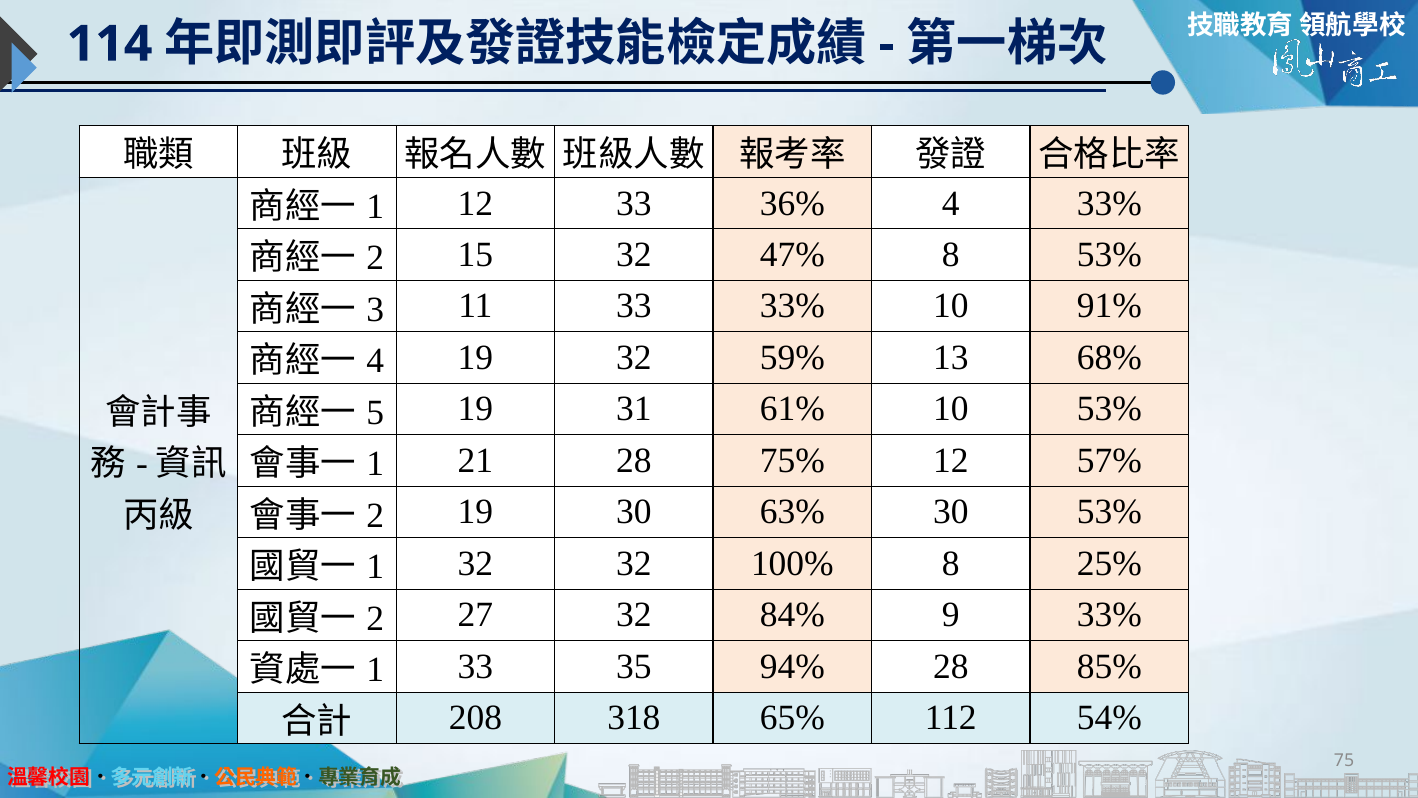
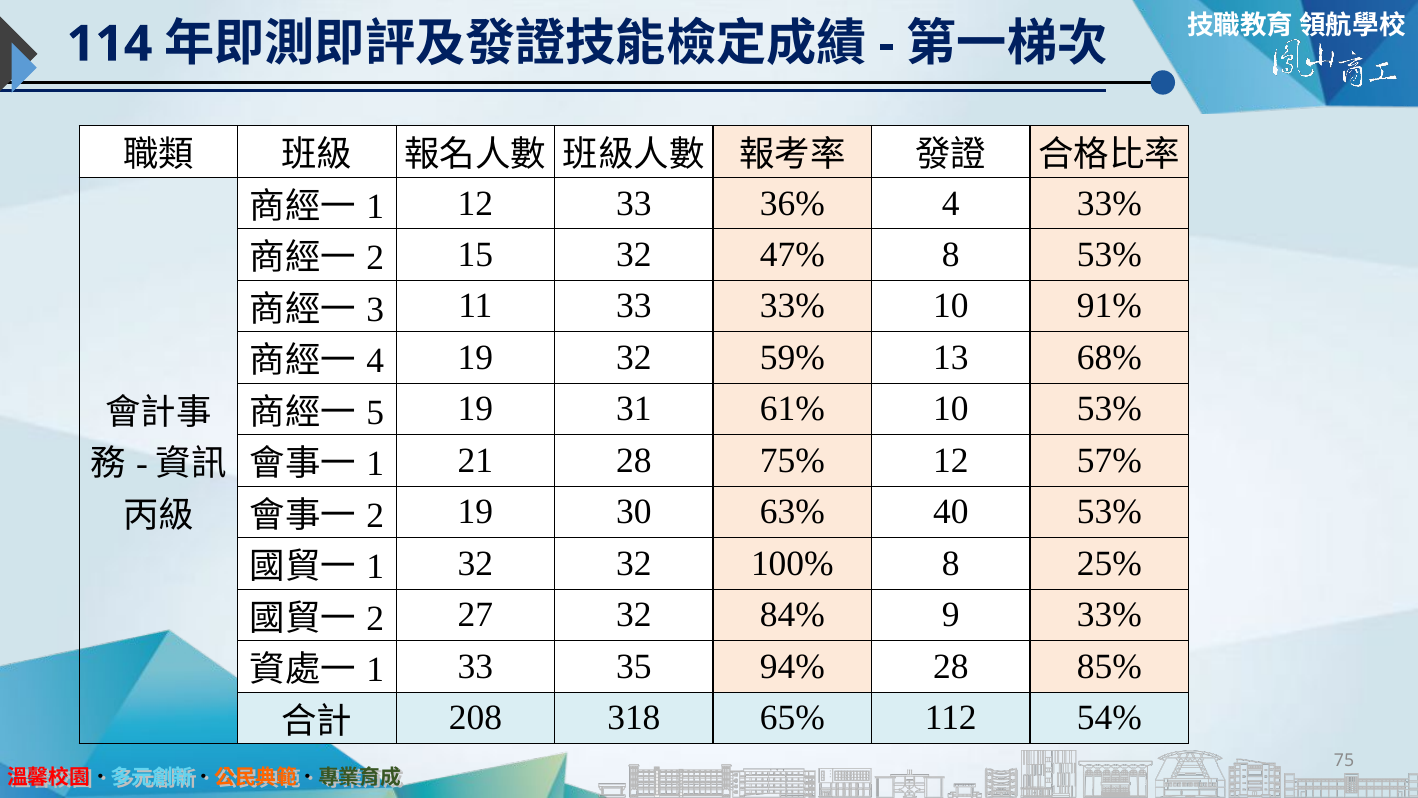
63% 30: 30 -> 40 (951, 512)
